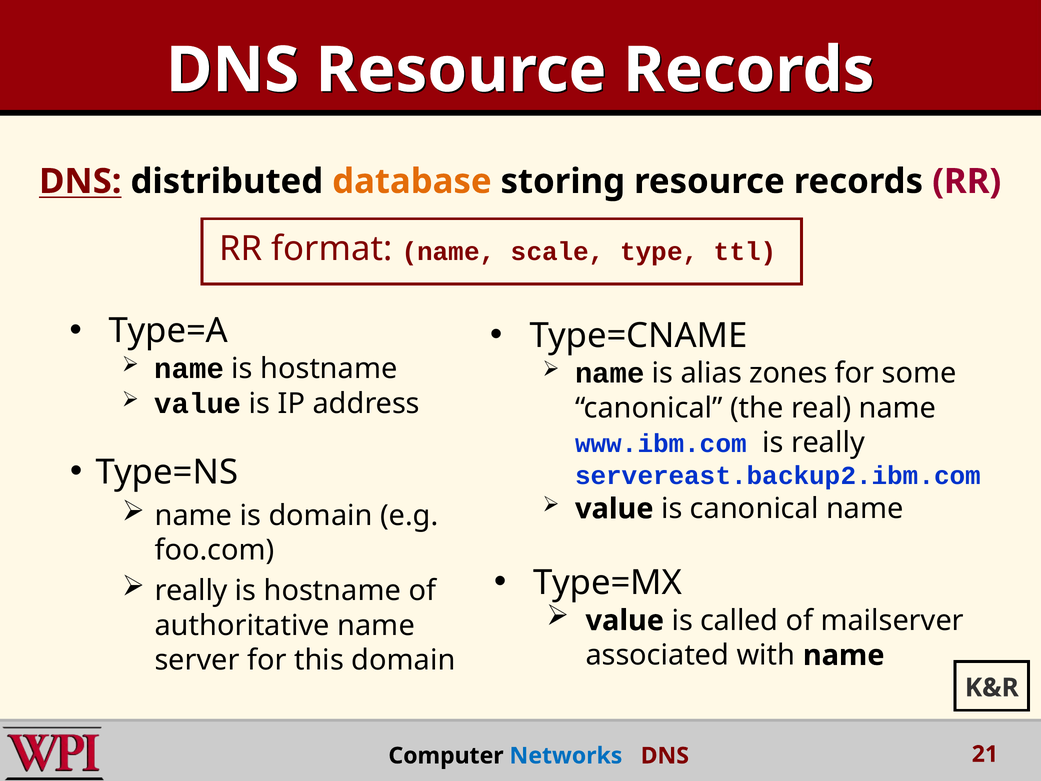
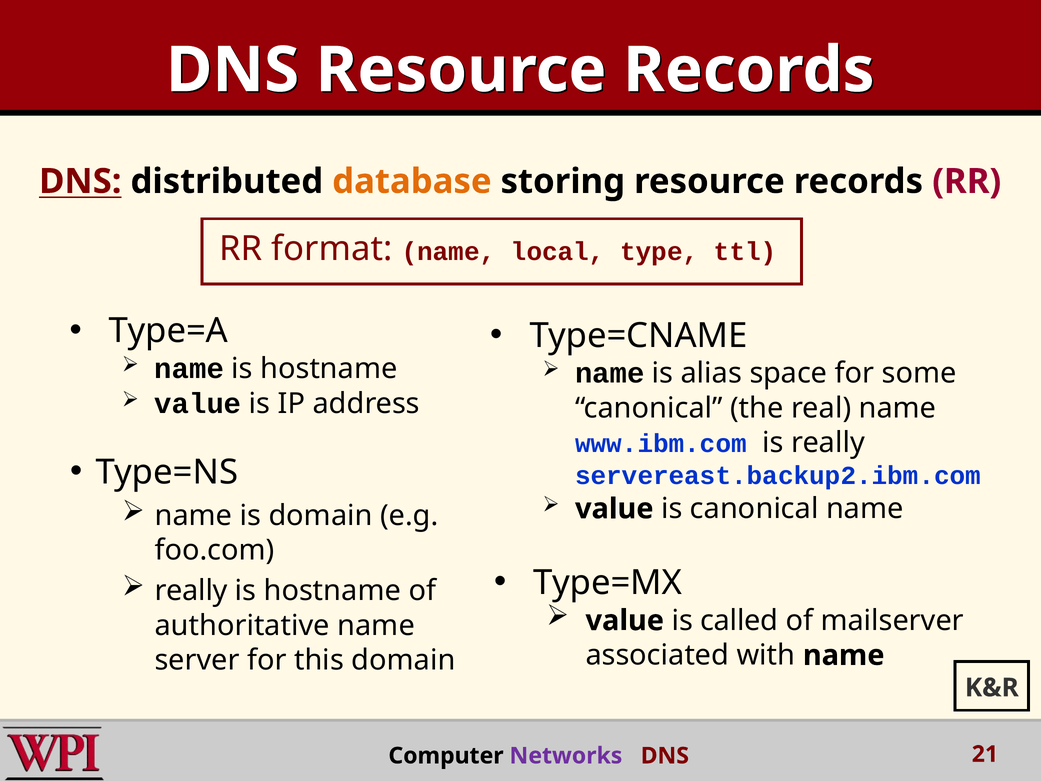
scale: scale -> local (558, 251)
zones: zones -> space (788, 373)
Networks colour: blue -> purple (566, 756)
